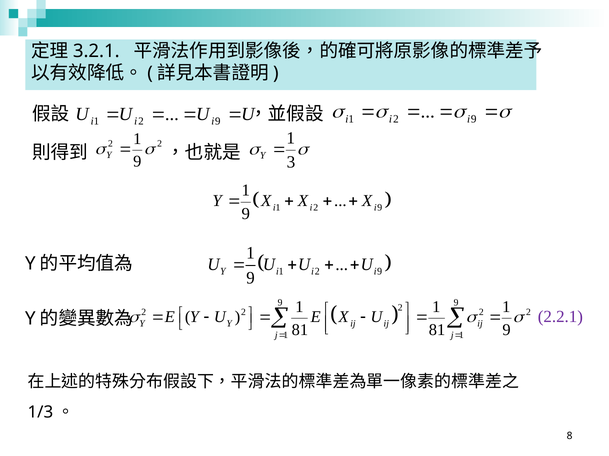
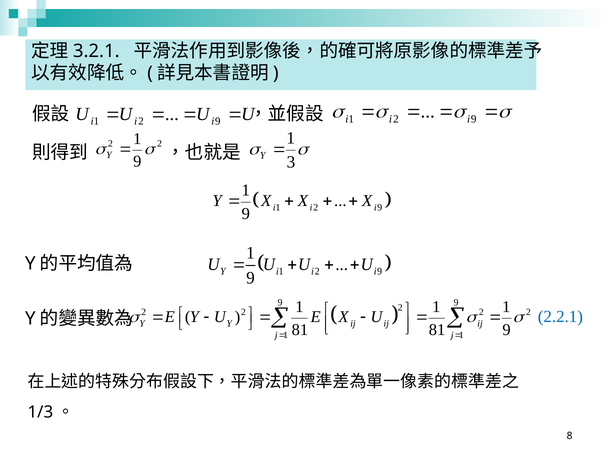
2.2.1 colour: purple -> blue (560, 317)
